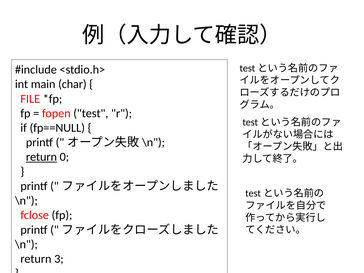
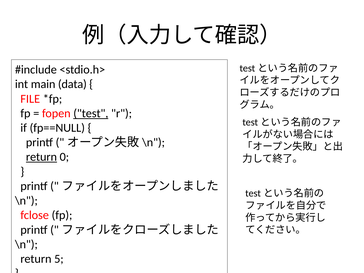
char: char -> data (72, 84)
test underline: none -> present (91, 113)
3: 3 -> 5 (59, 259)
